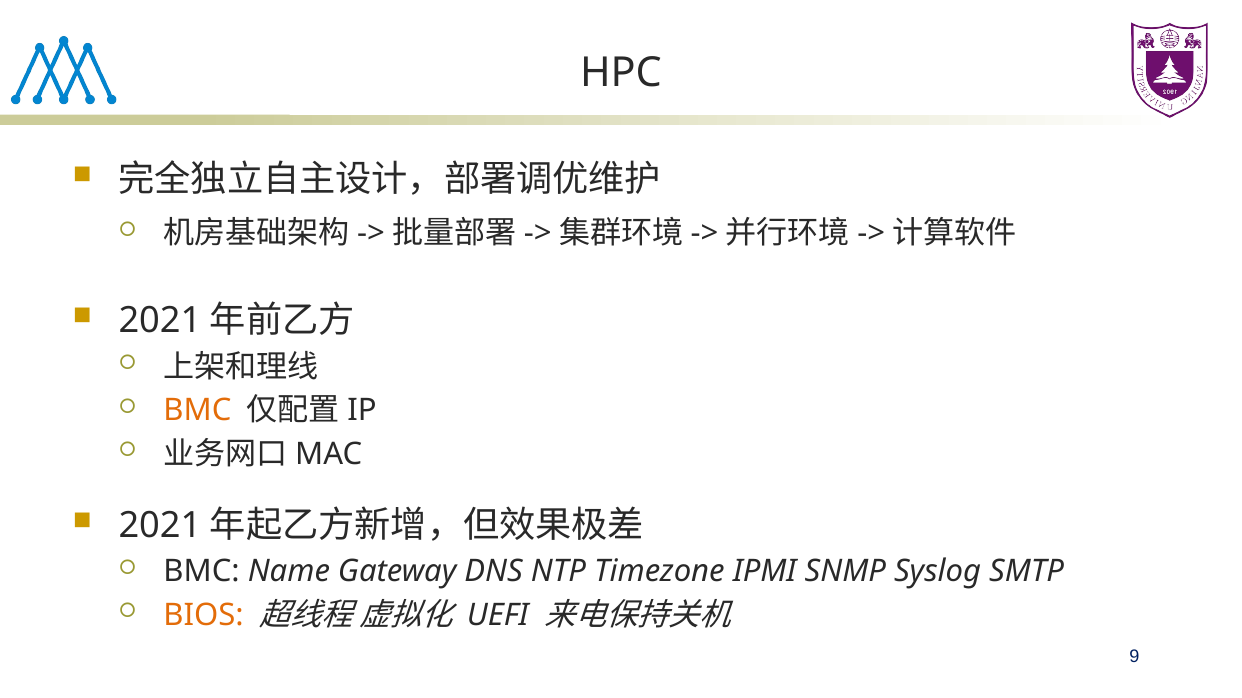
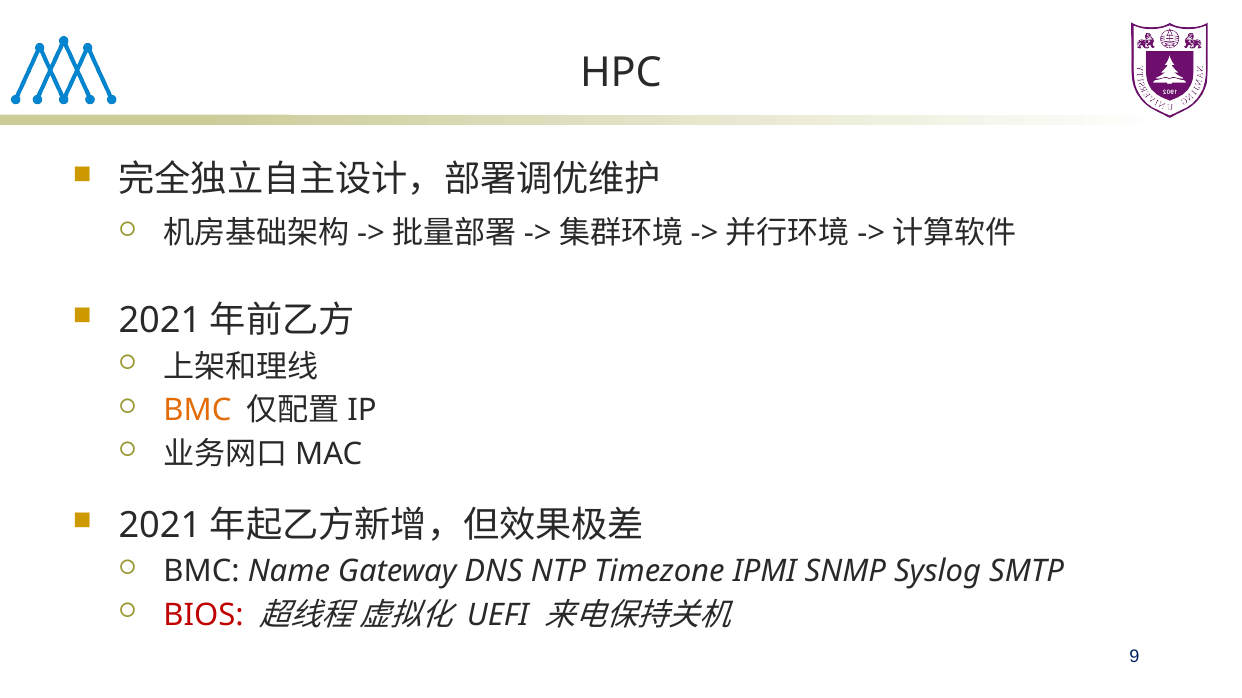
BIOS colour: orange -> red (204, 616)
